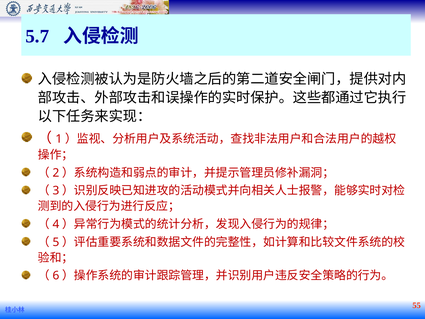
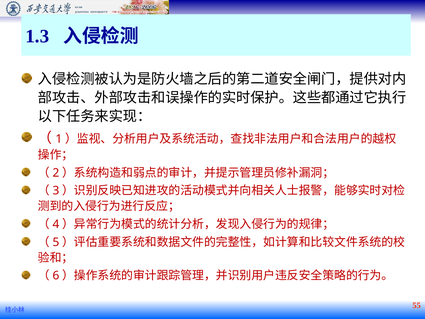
5.7: 5.7 -> 1.3 (37, 36)
